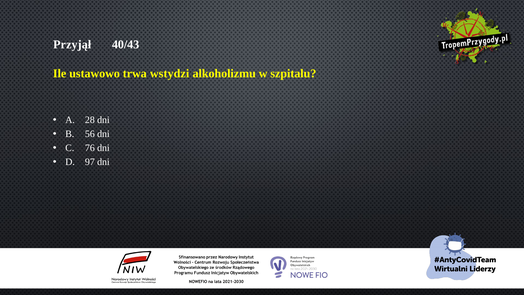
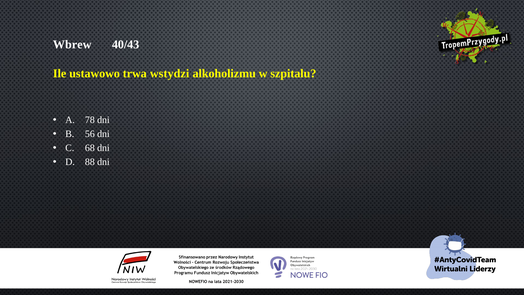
Przyjął: Przyjął -> Wbrew (72, 45)
28: 28 -> 78 (90, 120)
76: 76 -> 68 (90, 148)
97: 97 -> 88 (90, 162)
